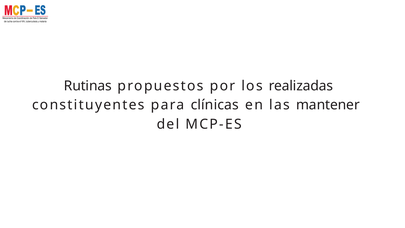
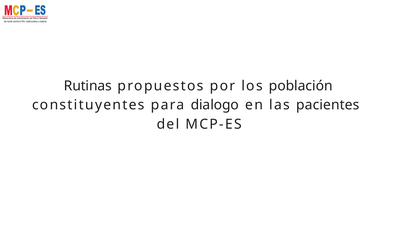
realizadas: realizadas -> población (301, 86)
clínicas: clínicas -> dialogo (215, 105)
mantener: mantener -> pacientes (328, 105)
